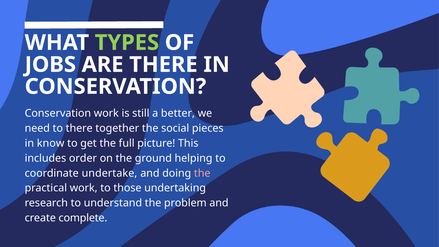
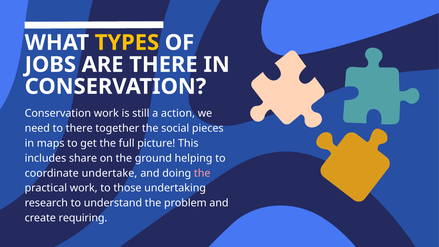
TYPES colour: light green -> yellow (127, 43)
better: better -> action (178, 113)
know: know -> maps (51, 143)
order: order -> share (83, 158)
complete: complete -> requiring (83, 218)
